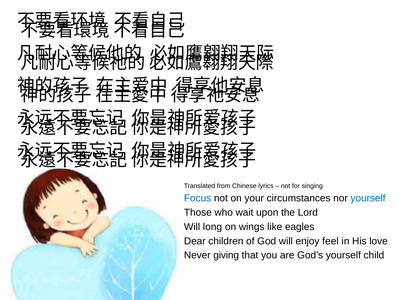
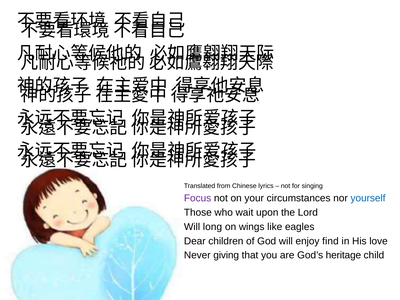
Focus colour: blue -> purple (198, 198)
feel: feel -> find (330, 241)
God’s yourself: yourself -> heritage (343, 255)
